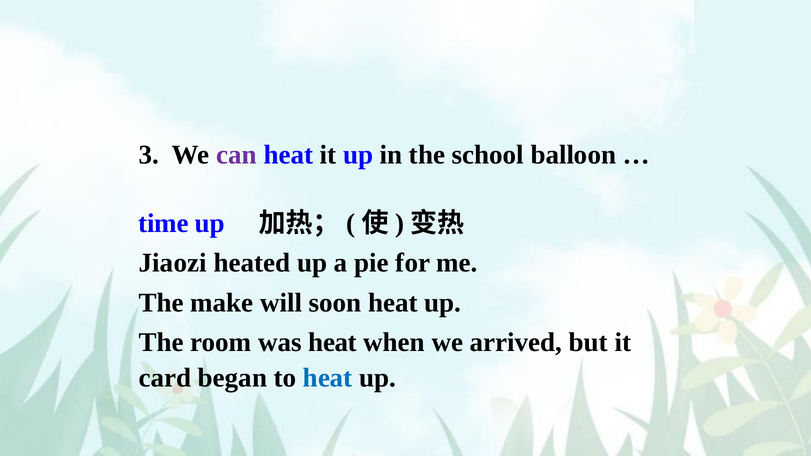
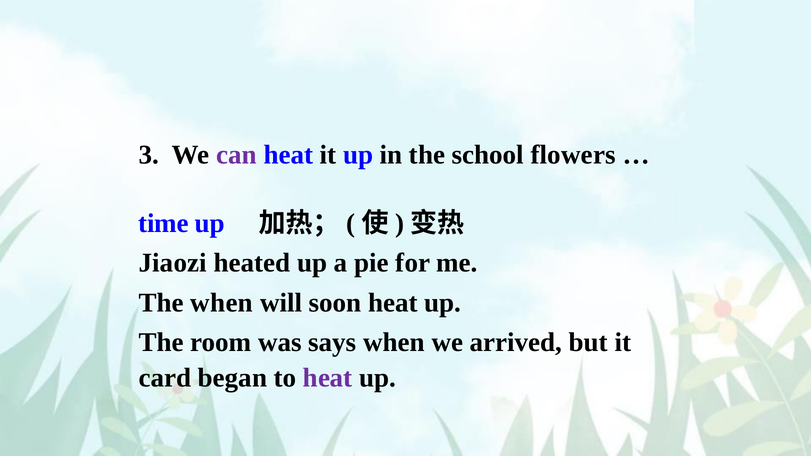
balloon: balloon -> flowers (573, 155)
The make: make -> when (222, 303)
was heat: heat -> says (332, 342)
heat colour: blue -> purple (328, 378)
